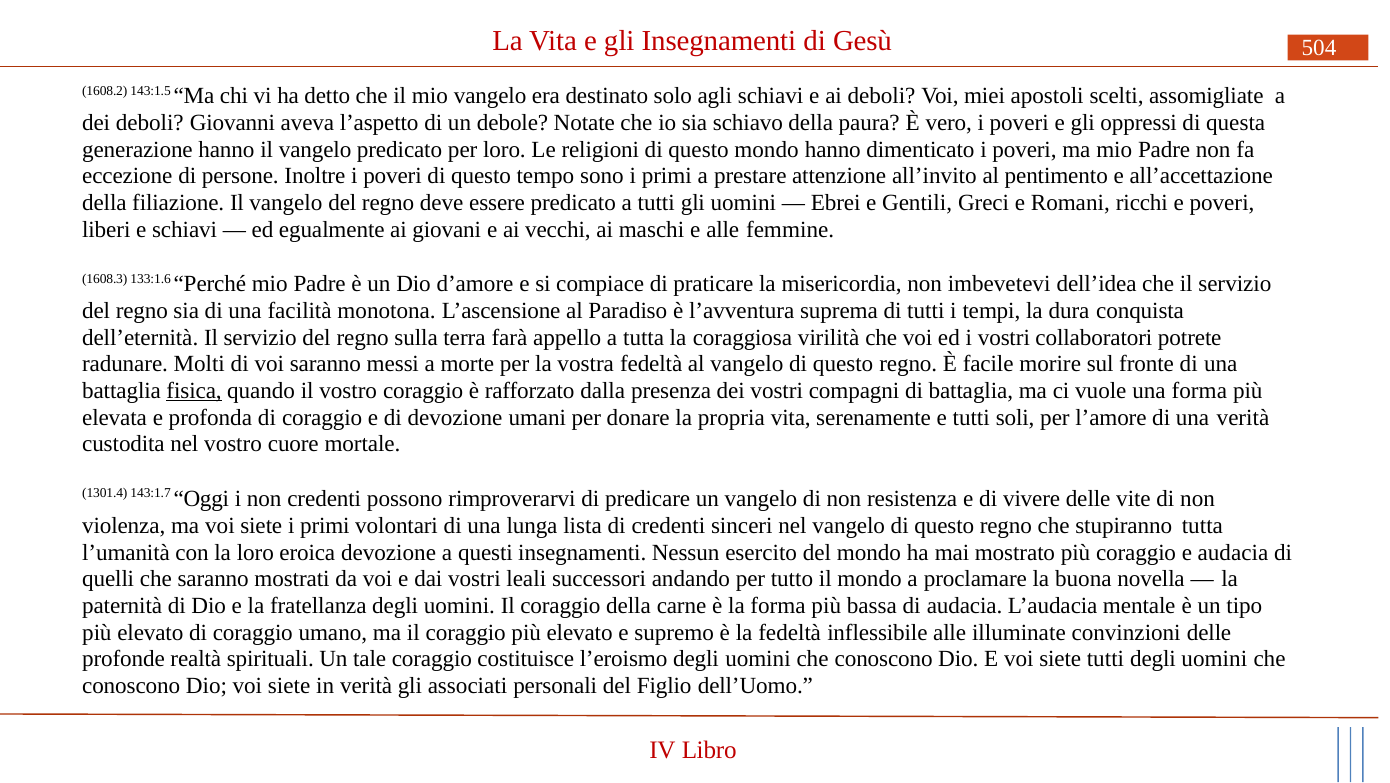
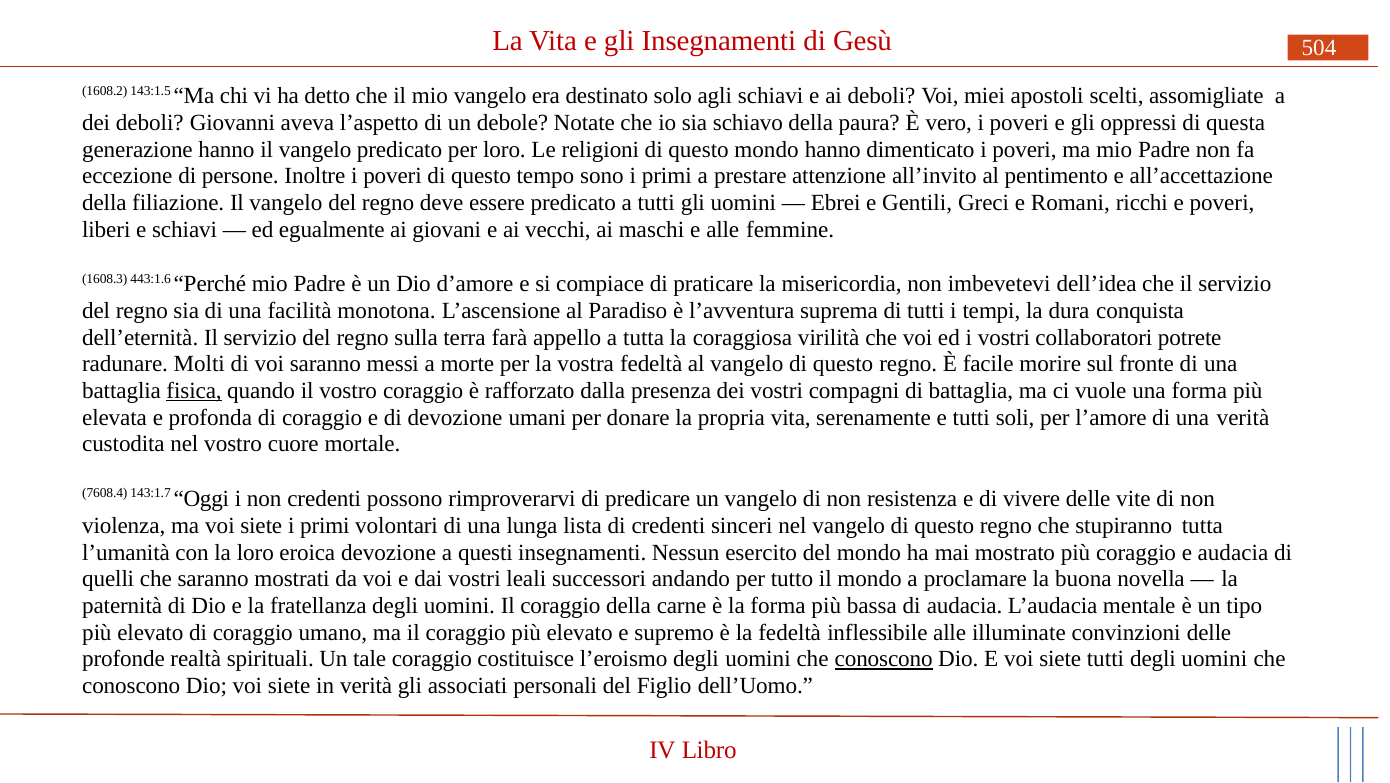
133:1.6: 133:1.6 -> 443:1.6 (151, 279)
1301.4: 1301.4 -> 7608.4 (105, 493)
conoscono underline: none -> present (884, 659)
